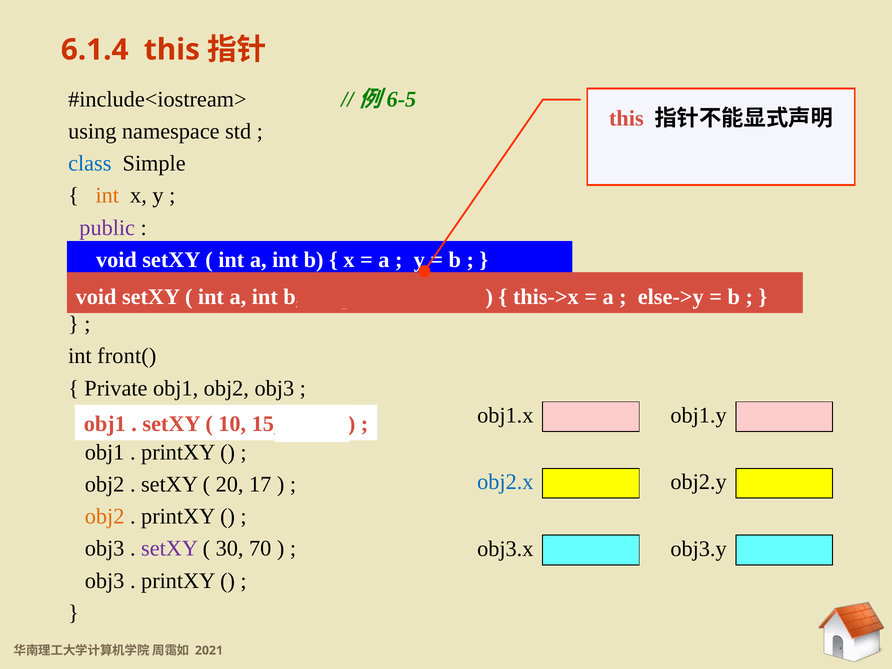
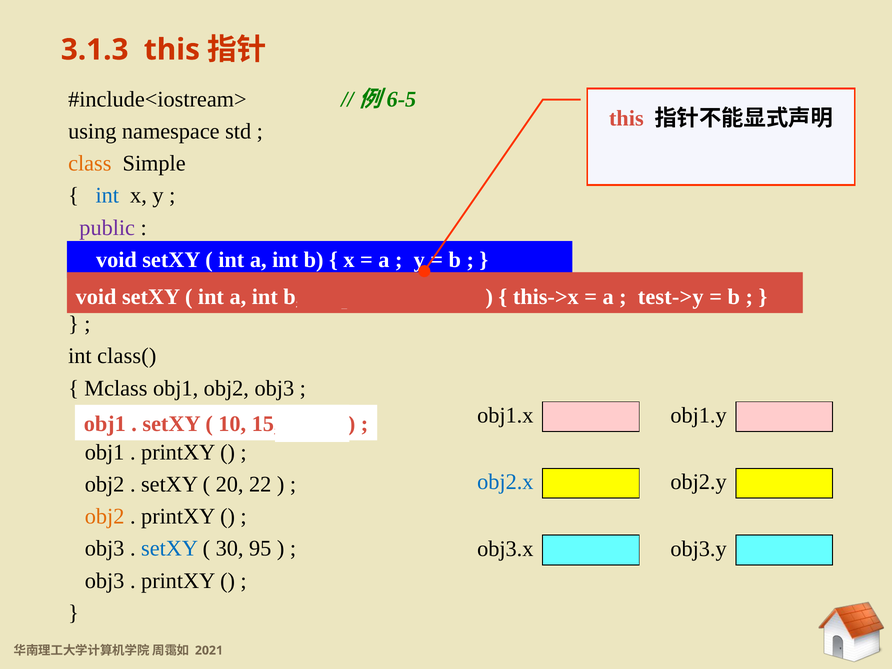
6.1.4: 6.1.4 -> 3.1.3 (95, 50)
class colour: blue -> orange (90, 163)
int colour: orange -> blue (107, 196)
else->y: else->y -> test->y (671, 297)
front(: front( -> class( (127, 356)
Private: Private -> Mclass (116, 388)
17: 17 -> 22 (260, 484)
setXY colour: purple -> blue (170, 549)
70: 70 -> 95 (260, 549)
